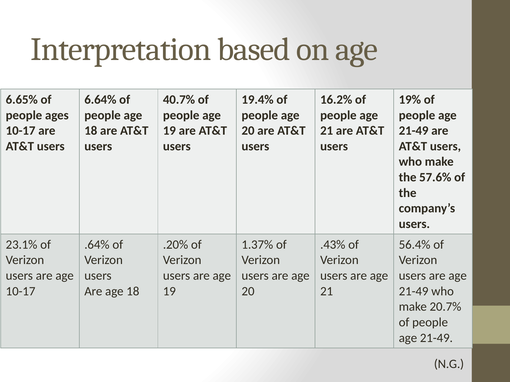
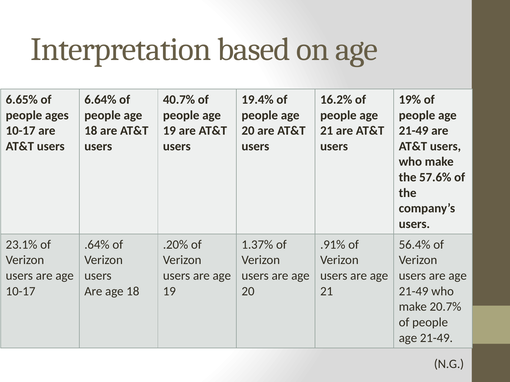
.43%: .43% -> .91% (333, 245)
